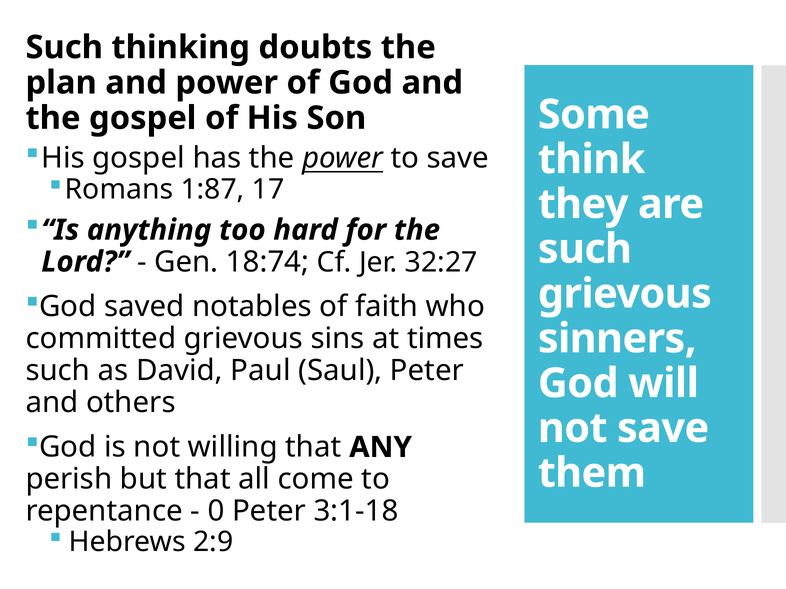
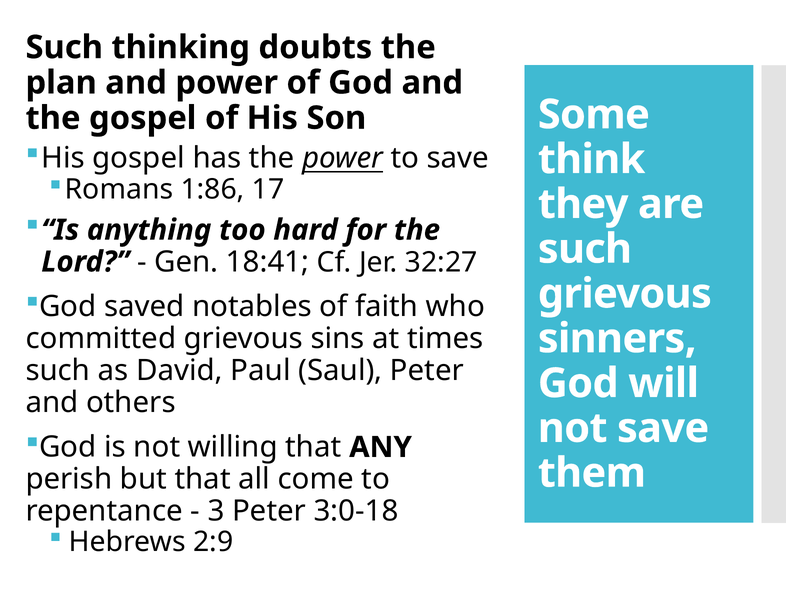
1:87: 1:87 -> 1:86 (213, 190)
18:74: 18:74 -> 18:41 (268, 262)
0: 0 -> 3 (216, 511)
3:1-18: 3:1-18 -> 3:0-18 (356, 511)
